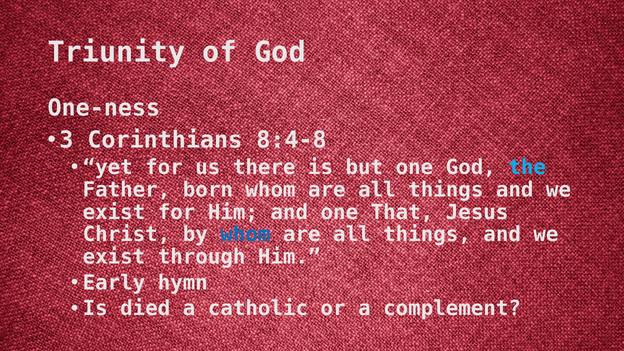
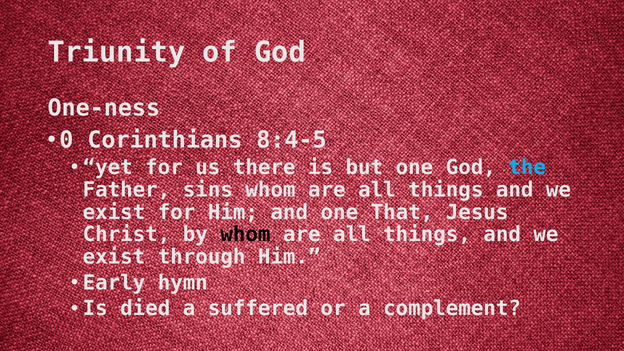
3: 3 -> 0 (66, 140)
8:4-8: 8:4-8 -> 8:4-5 (291, 140)
born: born -> sins (208, 190)
whom colour: blue -> black (245, 235)
catholic: catholic -> suffered (258, 309)
